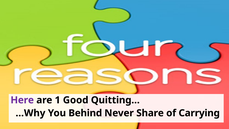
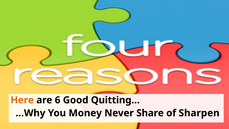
Here colour: purple -> orange (22, 100)
1: 1 -> 6 (58, 100)
Behind: Behind -> Money (85, 113)
Carrying: Carrying -> Sharpen (199, 113)
